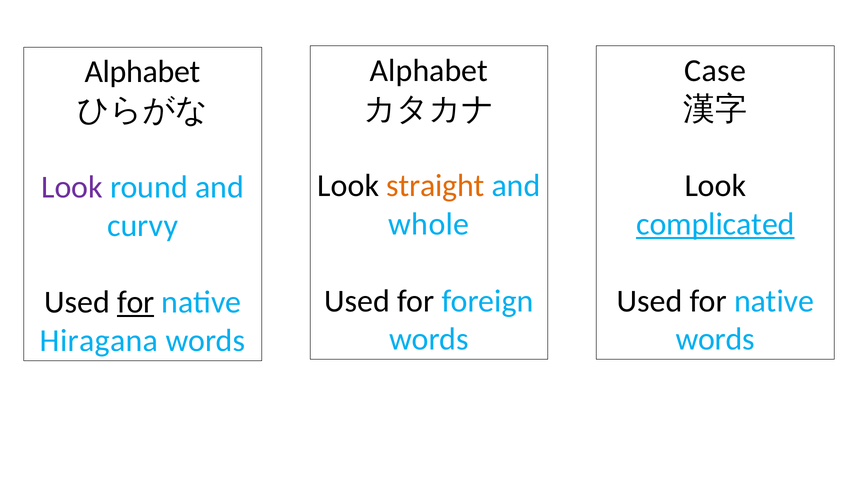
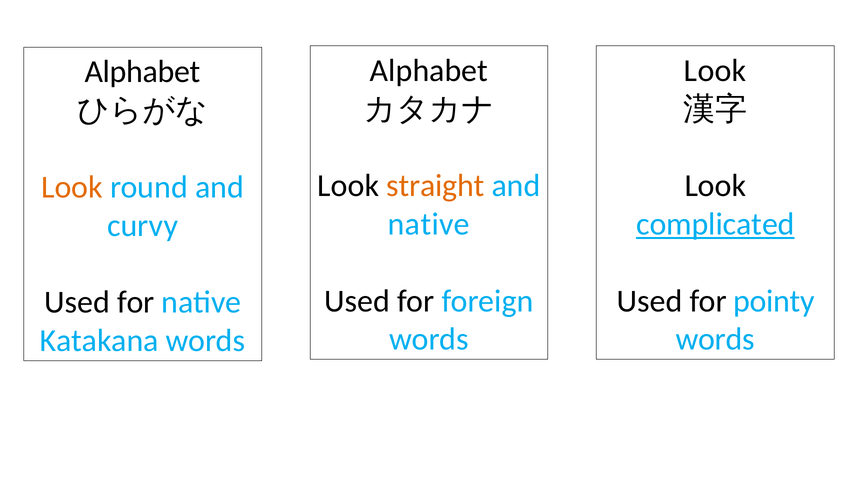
Case: Case -> Look (715, 71)
Look colour: purple -> orange (72, 187)
whole: whole -> native (429, 224)
native: native -> pointy (774, 301)
for underline: present -> none (136, 302)
Hiragana: Hiragana -> Katakana (99, 341)
